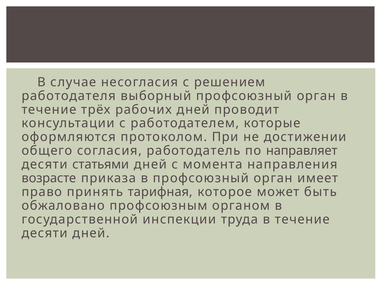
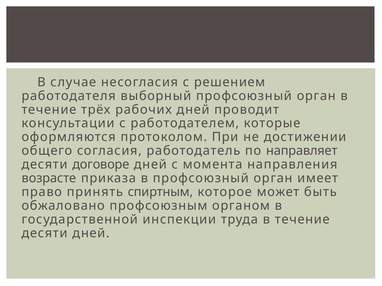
статьями: статьями -> договоре (101, 165)
тарифная: тарифная -> спиртным (160, 192)
